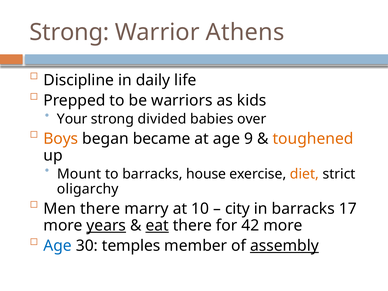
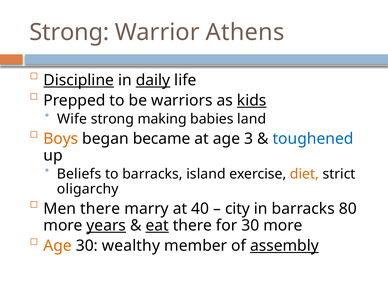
Discipline underline: none -> present (79, 80)
daily underline: none -> present (153, 80)
kids underline: none -> present (252, 101)
Your: Your -> Wife (72, 119)
divided: divided -> making (162, 119)
over: over -> land (252, 119)
9: 9 -> 3 (249, 139)
toughened colour: orange -> blue (313, 139)
Mount: Mount -> Beliefs (79, 174)
house: house -> island (206, 174)
10: 10 -> 40 (200, 209)
17: 17 -> 80 (348, 209)
for 42: 42 -> 30 (250, 226)
Age colour: blue -> orange (58, 246)
temples: temples -> wealthy (131, 246)
